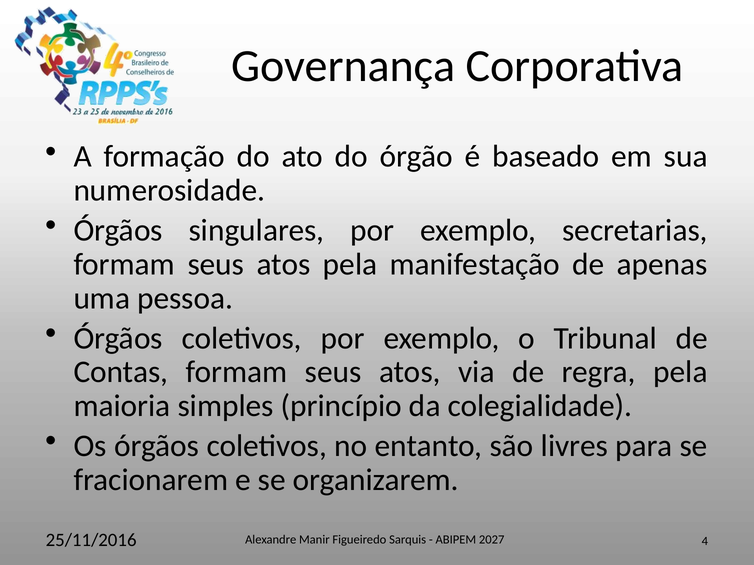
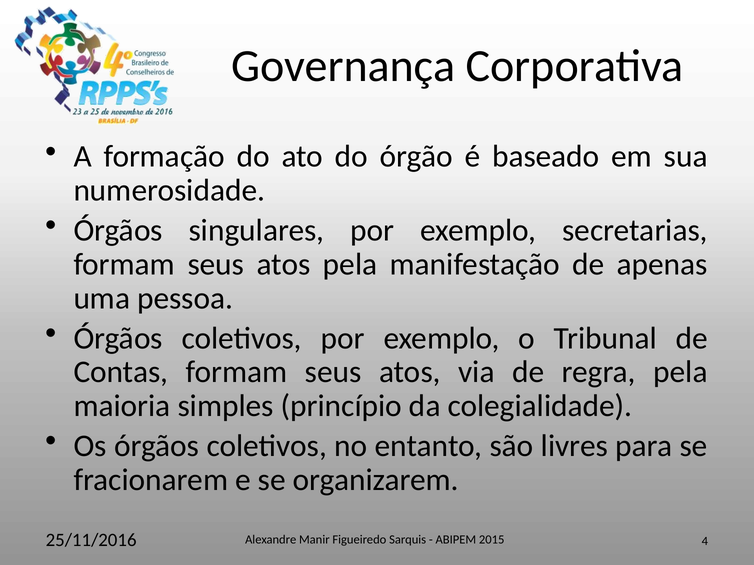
2027: 2027 -> 2015 (492, 540)
